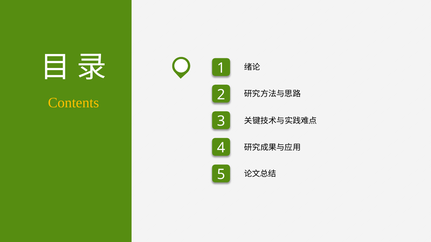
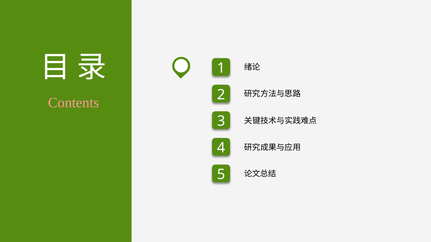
Contents colour: yellow -> pink (74, 103)
